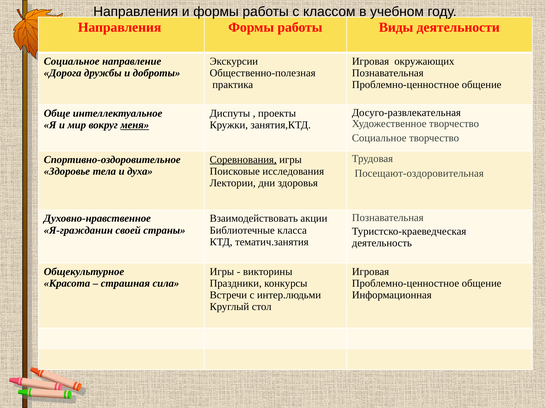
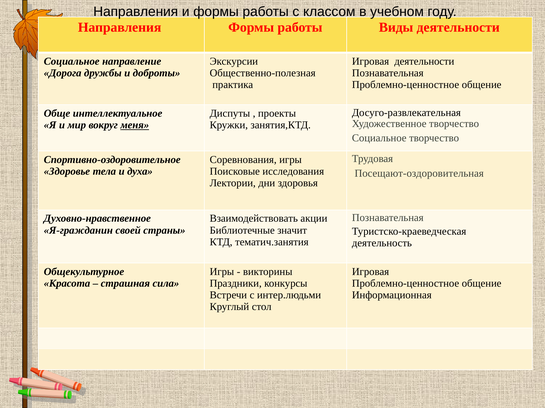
Игровая окружающих: окружающих -> деятельности (424, 61)
Соревнования underline: present -> none (243, 160)
класса: класса -> значит (292, 231)
